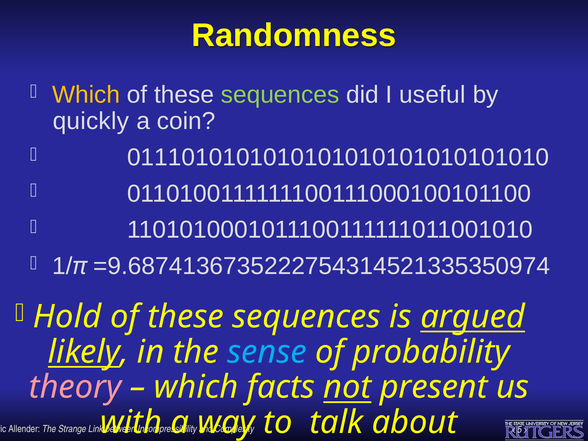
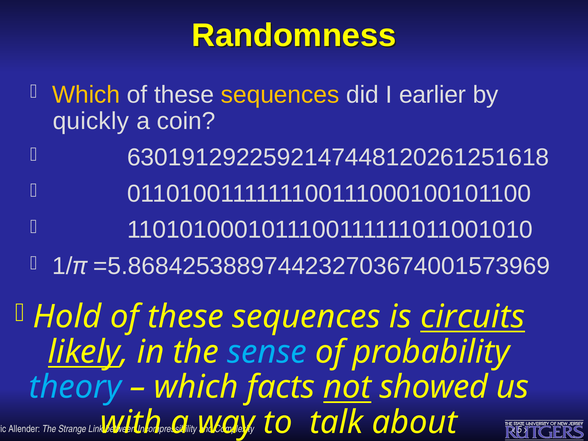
sequences colour: light green -> yellow (280, 95)
useful: useful -> earlier (433, 95)
0111010101010101010101010101010: 0111010101010101010101010101010 -> 6301912922592147448120261251618 (338, 157)
=9.6874136735222754314521335350974: =9.6874136735222754314521335350974 -> =5.8684253889744232703674001573969 (322, 266)
argued: argued -> circuits (473, 317)
theory colour: pink -> light blue (75, 387)
present: present -> showed (434, 387)
